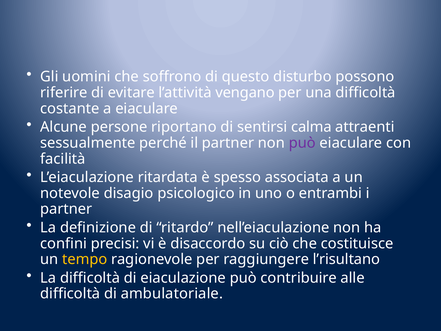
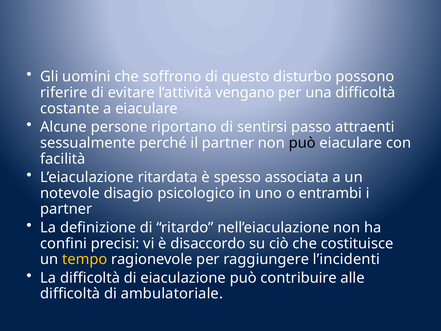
calma: calma -> passo (311, 127)
può colour: purple -> black (302, 143)
l’risultano: l’risultano -> l’incidenti (346, 259)
